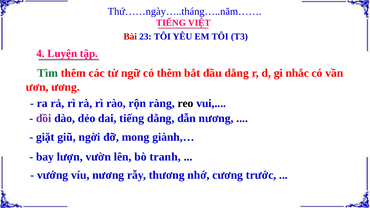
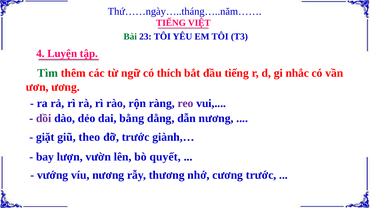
Bài colour: red -> green (130, 37)
có thêm: thêm -> thích (169, 73)
đầu dằng: dằng -> tiếng (237, 73)
reo colour: black -> purple (186, 103)
dai tiếng: tiếng -> bằng (132, 118)
ngời: ngời -> theo (89, 137)
đỡ mong: mong -> trước (136, 137)
tranh: tranh -> quyết (165, 157)
